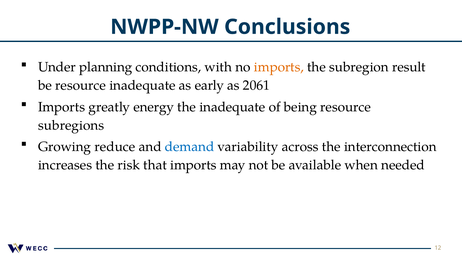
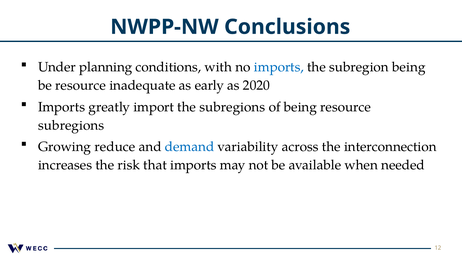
imports colour: orange -> blue (279, 67)
subregion result: result -> being (409, 67)
2061: 2061 -> 2020 (256, 86)
energy: energy -> import (154, 107)
the inadequate: inadequate -> subregions (232, 107)
